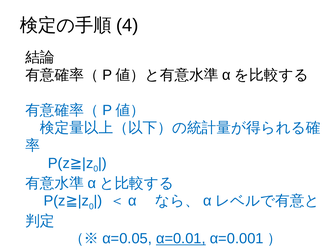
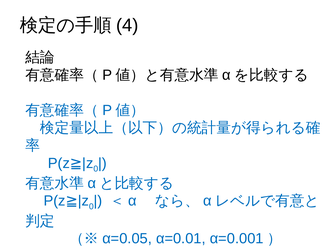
α=0.01 underline: present -> none (181, 238)
